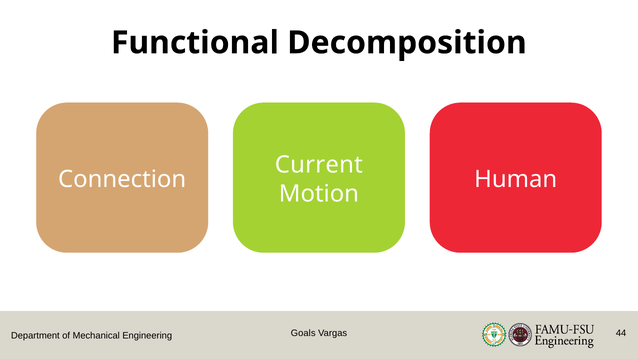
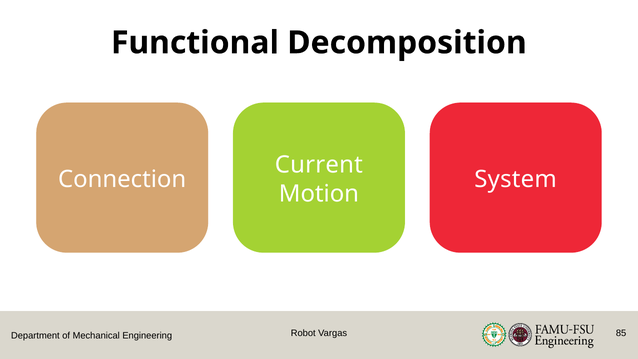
Human: Human -> System (516, 179)
Goals: Goals -> Robot (303, 333)
44: 44 -> 85 (621, 333)
